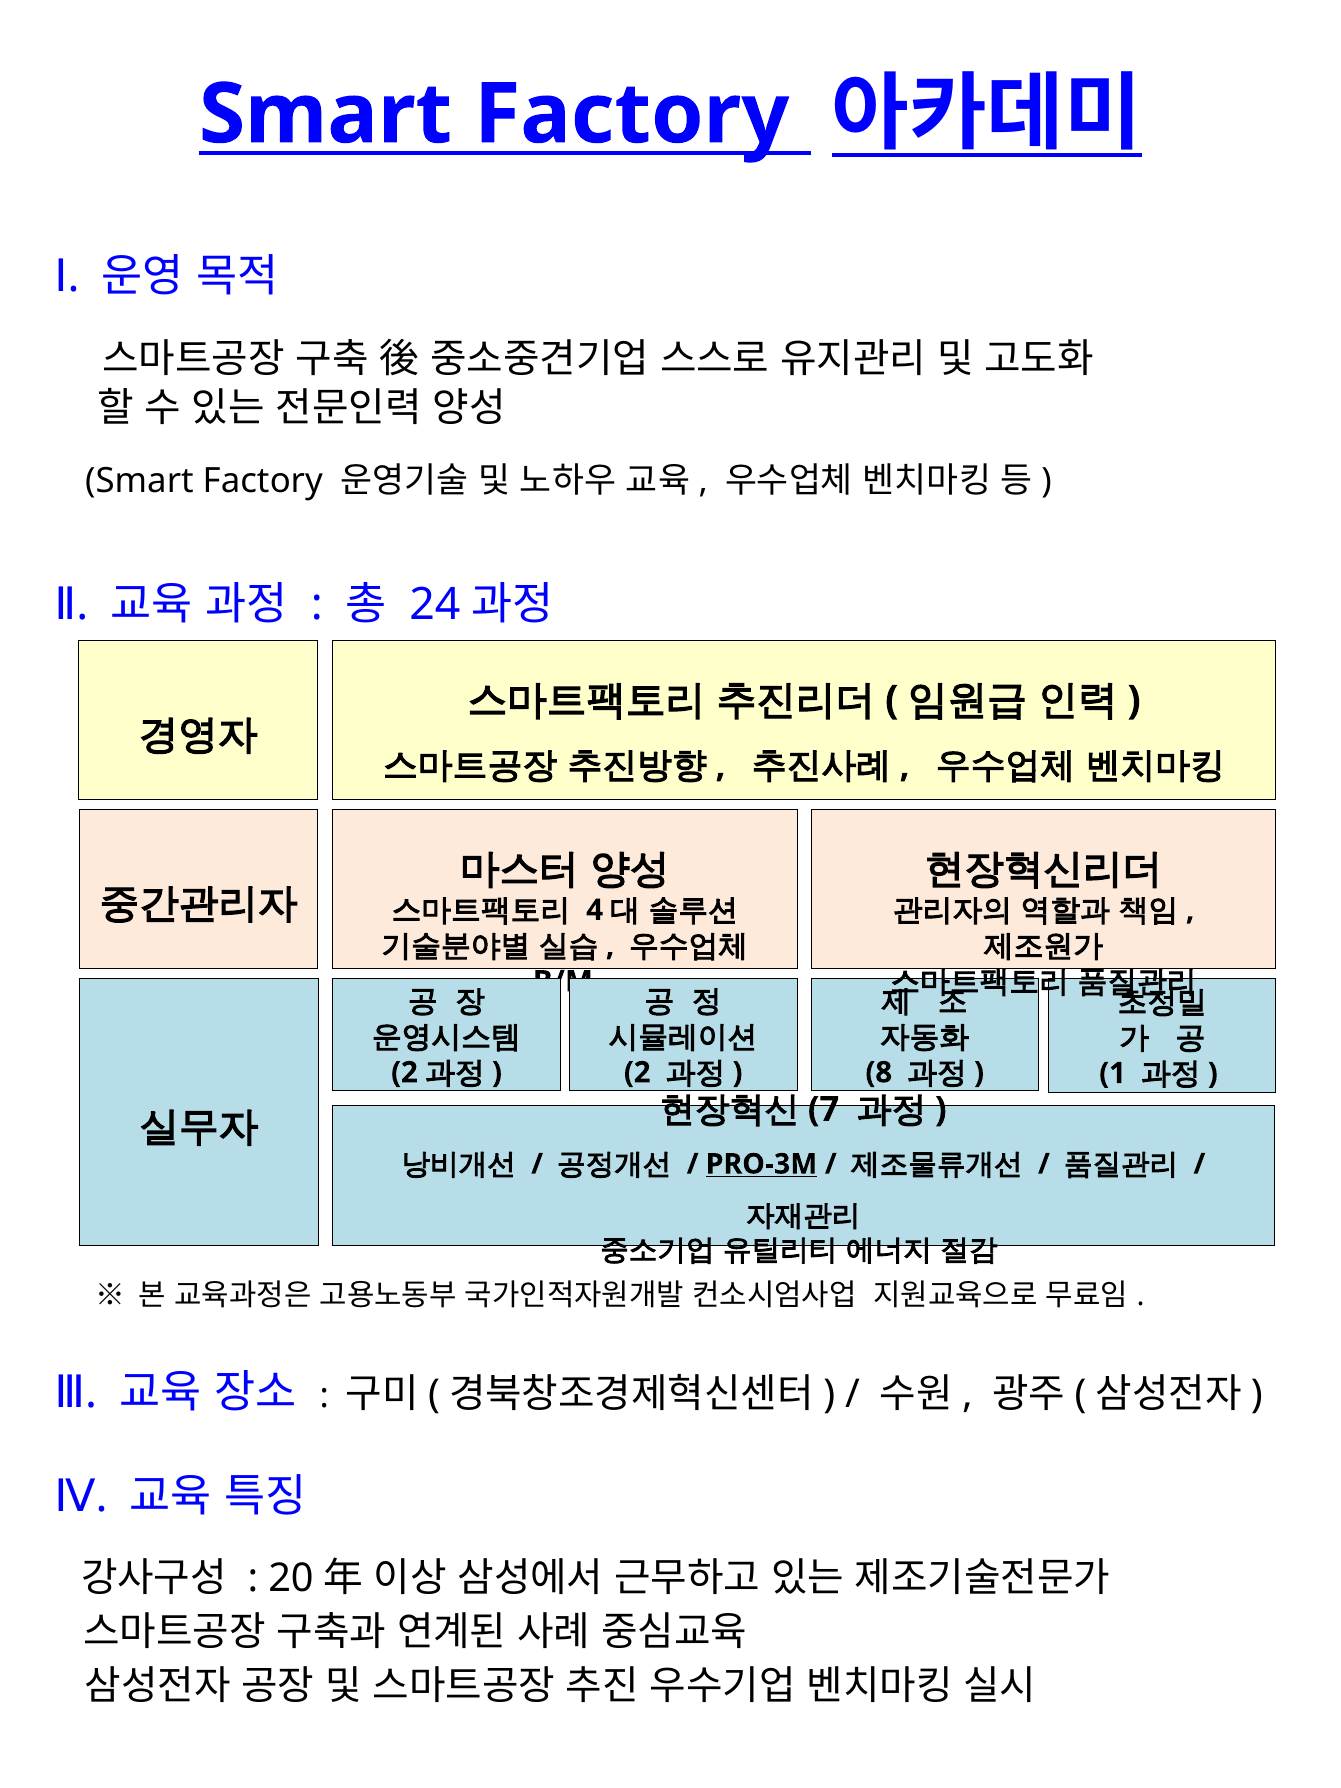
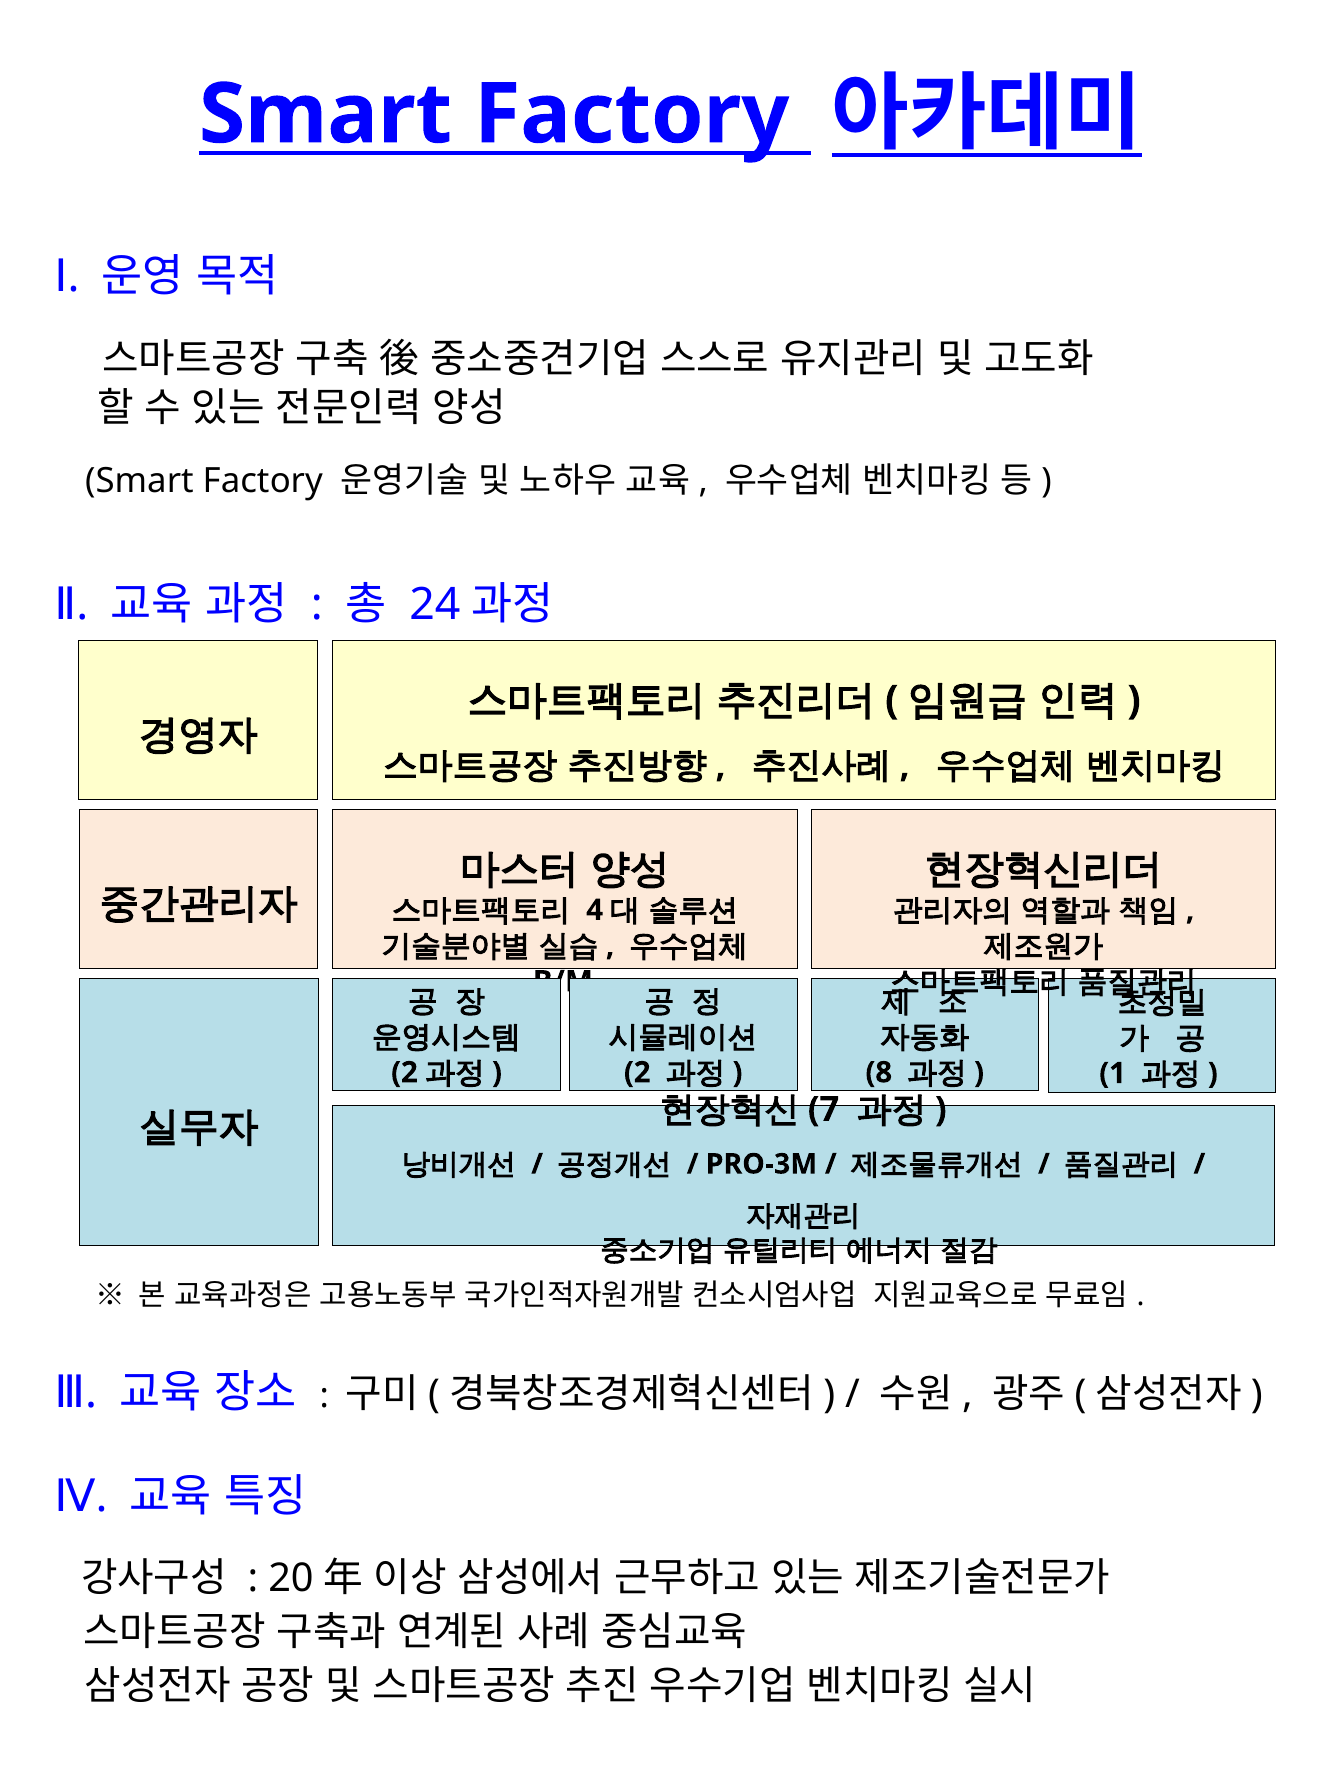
PRO-3M underline: present -> none (762, 1164)
